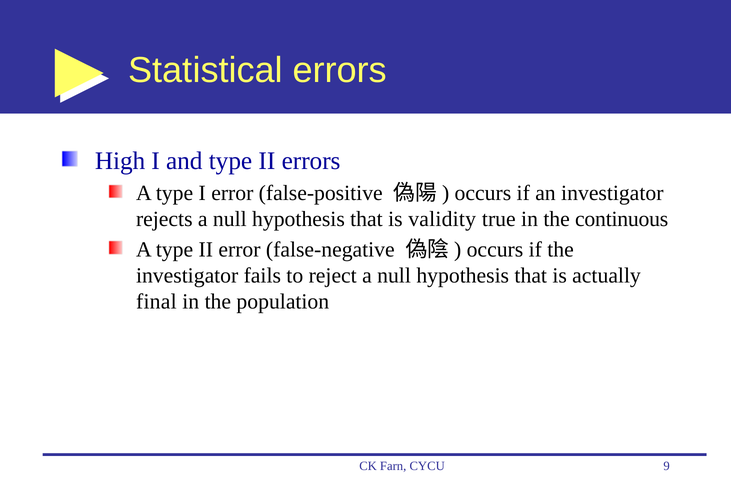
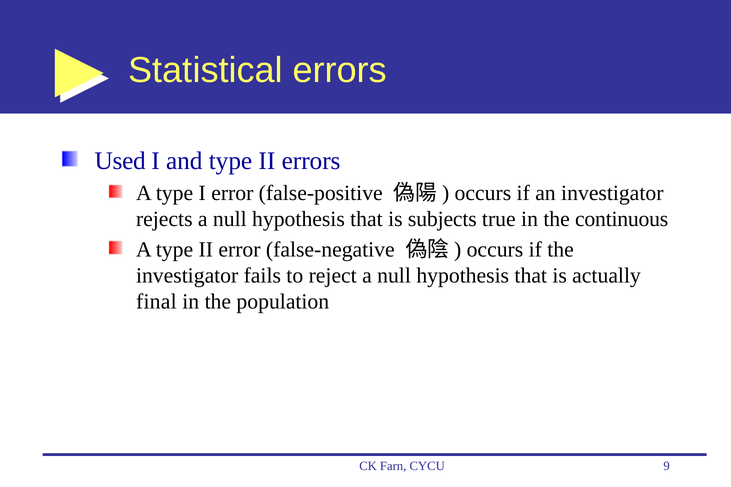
High: High -> Used (120, 161)
validity: validity -> subjects (442, 219)
